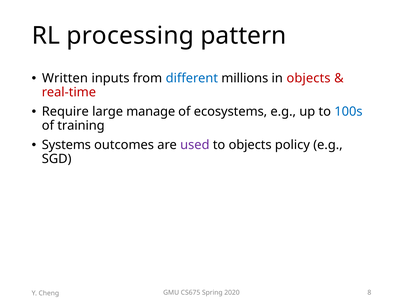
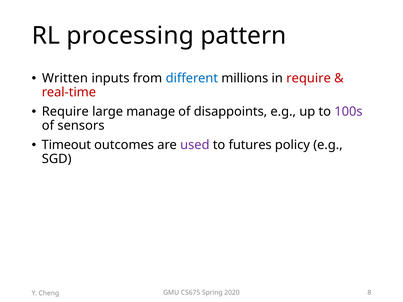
in objects: objects -> require (309, 78)
ecosystems: ecosystems -> disappoints (230, 112)
100s colour: blue -> purple (348, 112)
training: training -> sensors (81, 126)
Systems: Systems -> Timeout (66, 145)
to objects: objects -> futures (250, 145)
